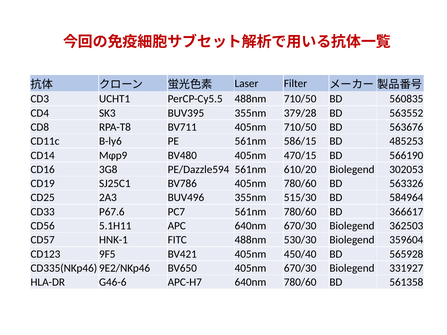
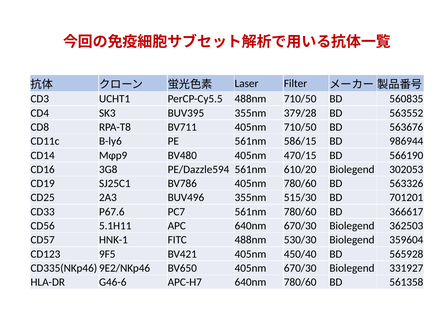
485253: 485253 -> 986944 (406, 141)
584964: 584964 -> 701201 (406, 198)
